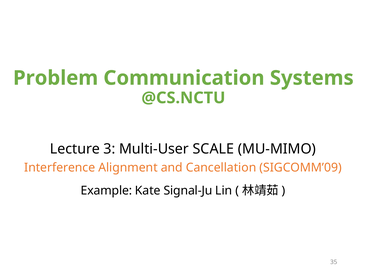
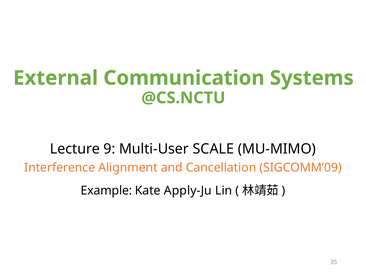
Problem: Problem -> External (56, 78)
3: 3 -> 9 (109, 149)
Signal-Ju: Signal-Ju -> Apply-Ju (188, 190)
